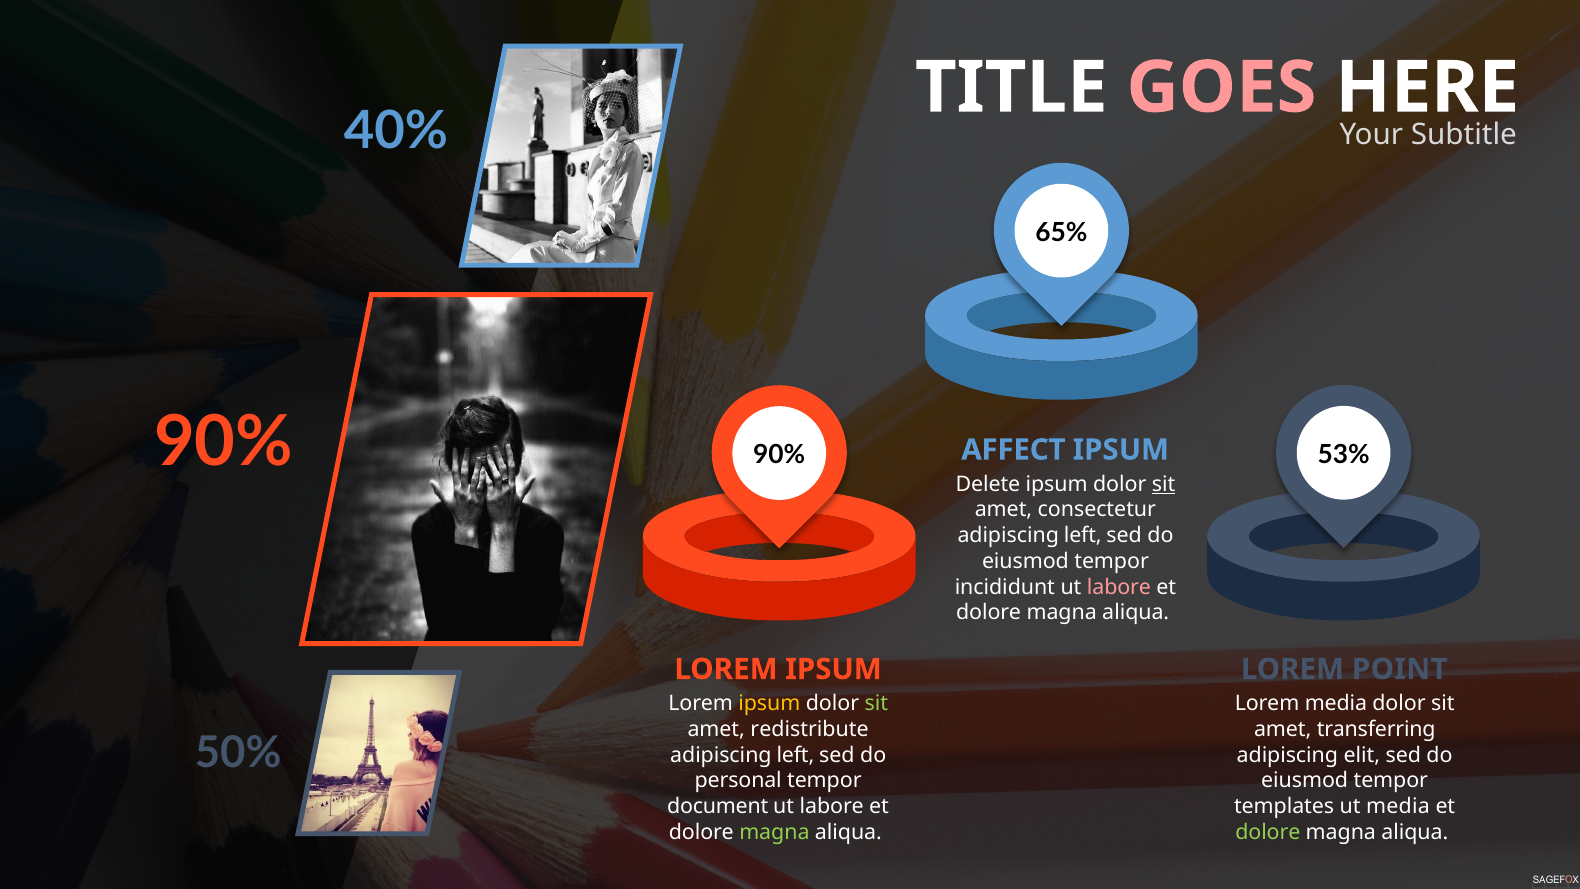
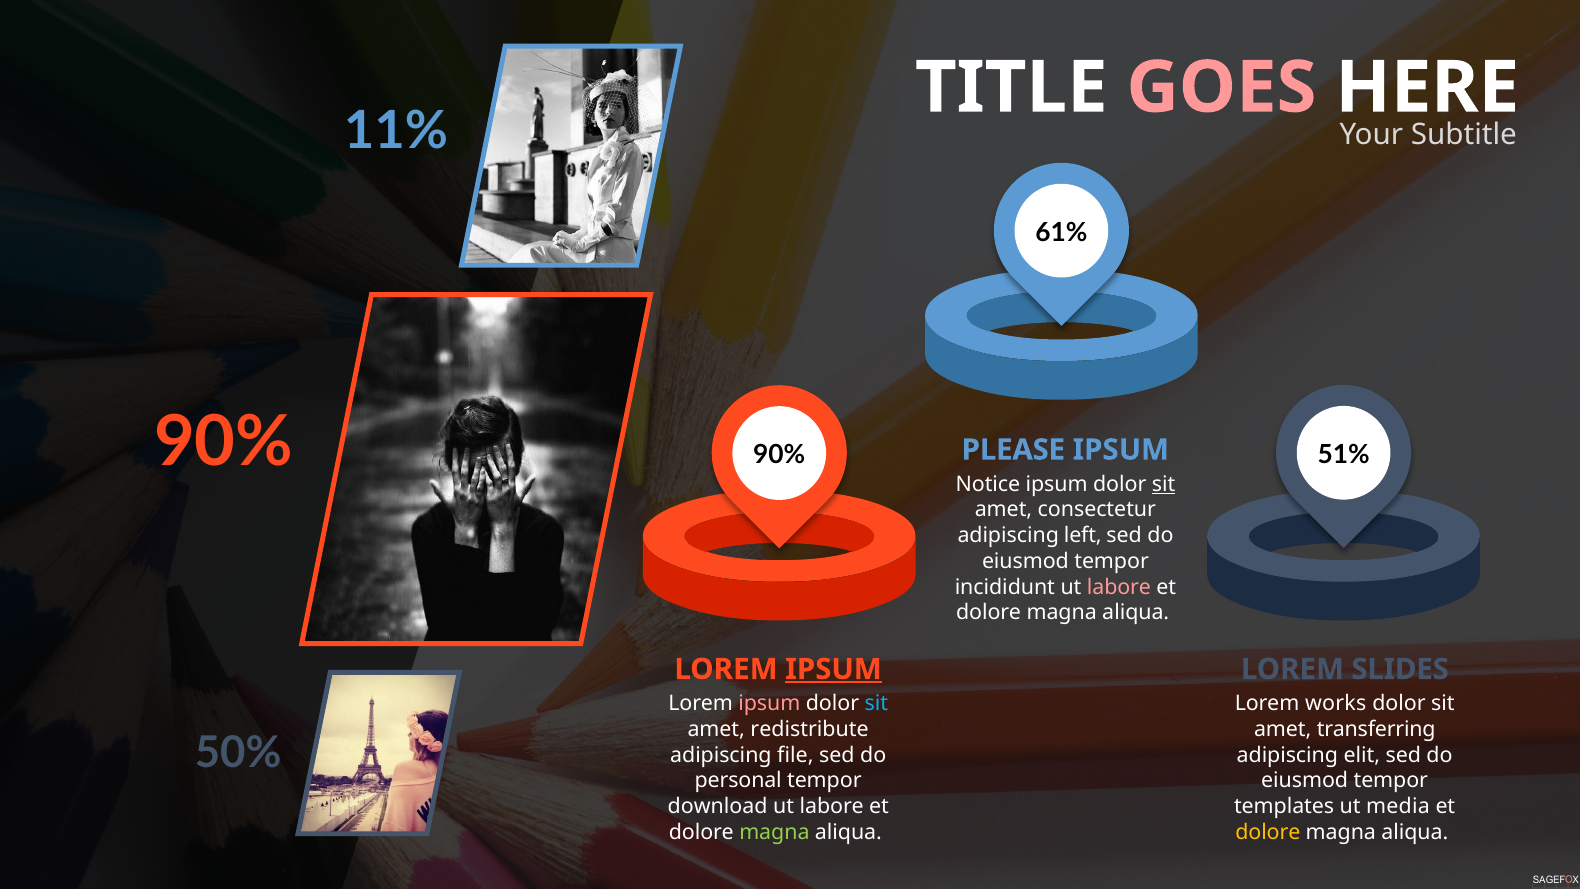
40%: 40% -> 11% (396, 131)
65%: 65% -> 61% (1061, 232)
53%: 53% -> 51% (1344, 454)
AFFECT: AFFECT -> PLEASE (1013, 450)
Delete: Delete -> Notice (988, 484)
IPSUM underline: none -> present (834, 669)
POINT: POINT -> SLIDES (1400, 669)
ipsum colour: yellow -> pink (769, 703)
sit colour: light green -> light blue (876, 703)
Lorem media: media -> works (1336, 703)
left: left -> file (795, 755)
document: document -> download (718, 806)
dolore colour: light green -> yellow (1268, 832)
